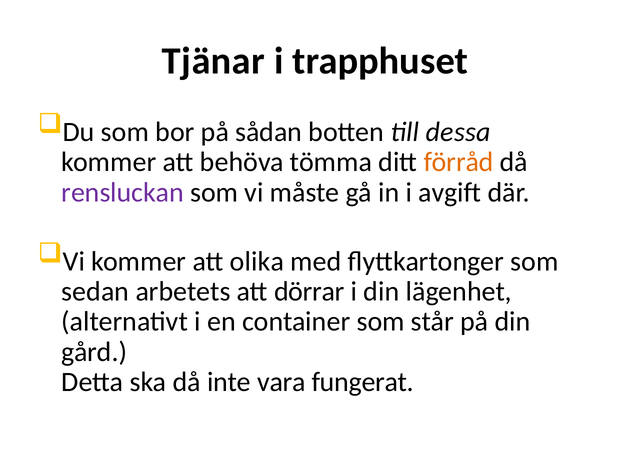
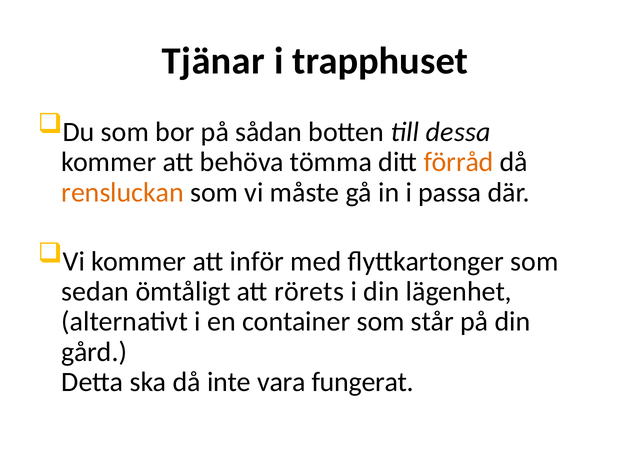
rensluckan colour: purple -> orange (123, 193)
avgift: avgift -> passa (450, 193)
olika: olika -> inför (257, 262)
arbetets: arbetets -> ömtåligt (183, 292)
dörrar: dörrar -> rörets (309, 292)
